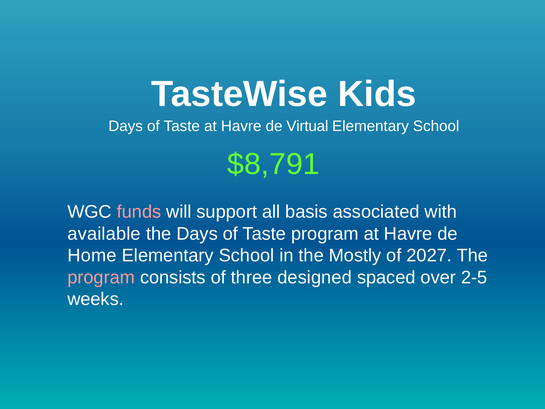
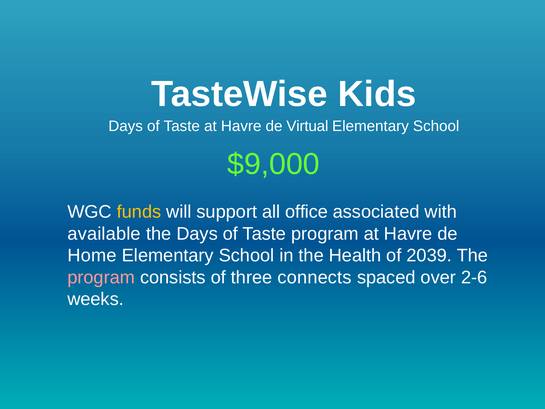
$8,791: $8,791 -> $9,000 (273, 164)
funds colour: pink -> yellow (139, 212)
basis: basis -> office (307, 212)
Mostly: Mostly -> Health (355, 255)
2027: 2027 -> 2039 (429, 255)
designed: designed -> connects (315, 277)
2-5: 2-5 -> 2-6 (474, 277)
